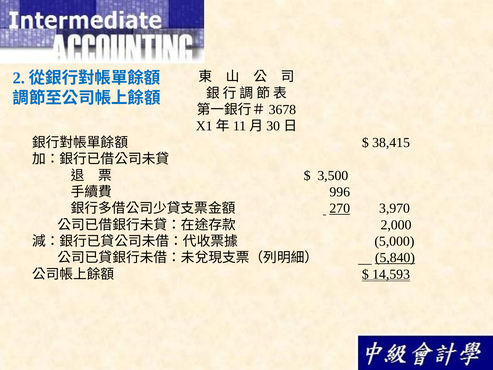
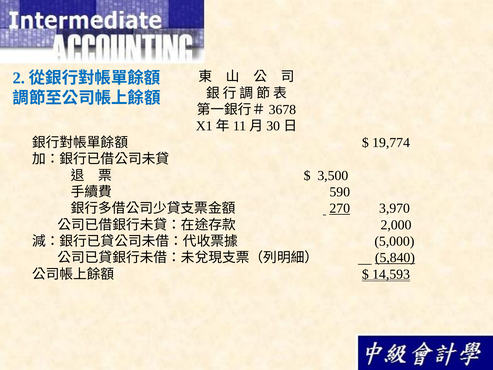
38,415: 38,415 -> 19,774 (391, 142)
996: 996 -> 590 (340, 192)
